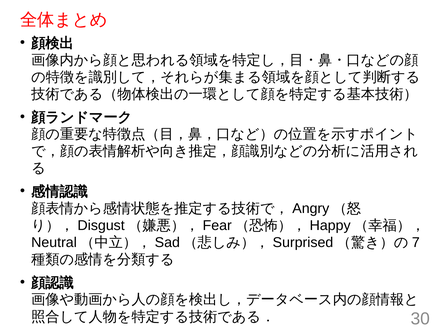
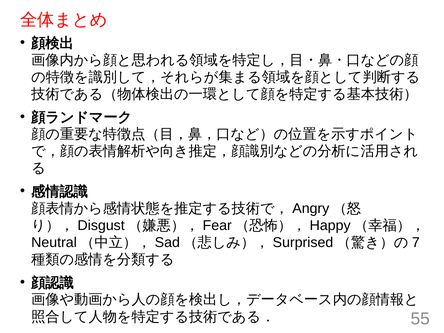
30: 30 -> 55 (420, 319)
